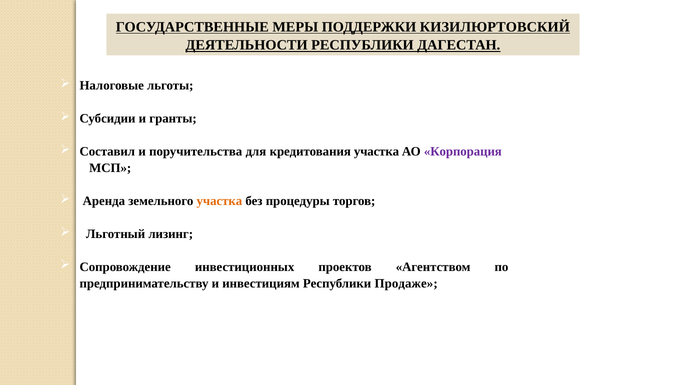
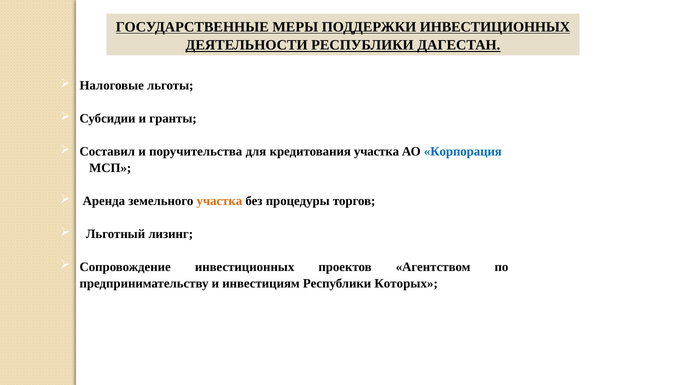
ПОДДЕРЖКИ КИЗИЛЮРТОВСКИЙ: КИЗИЛЮРТОВСКИЙ -> ИНВЕСТИЦИОННЫХ (495, 27)
Корпорация colour: purple -> blue (463, 152)
Продаже: Продаже -> Которых (406, 284)
